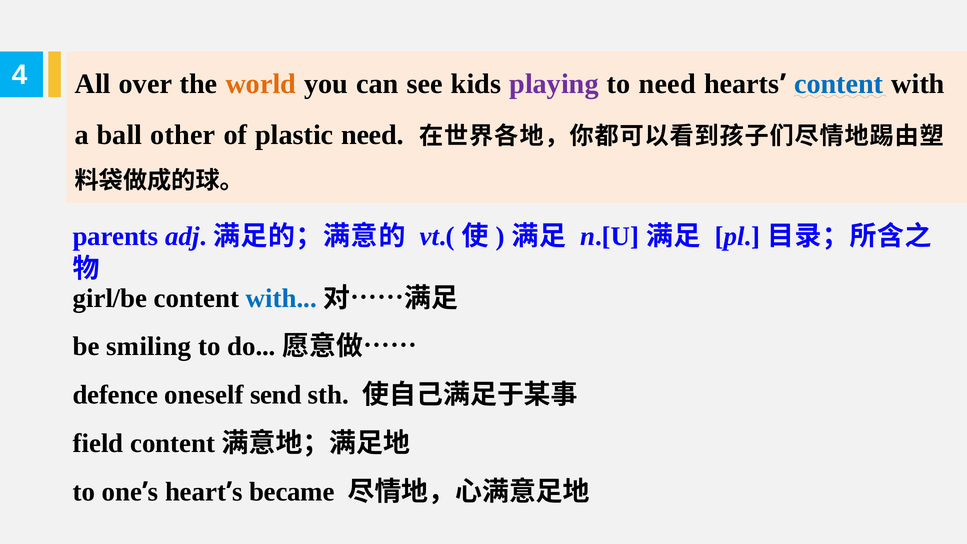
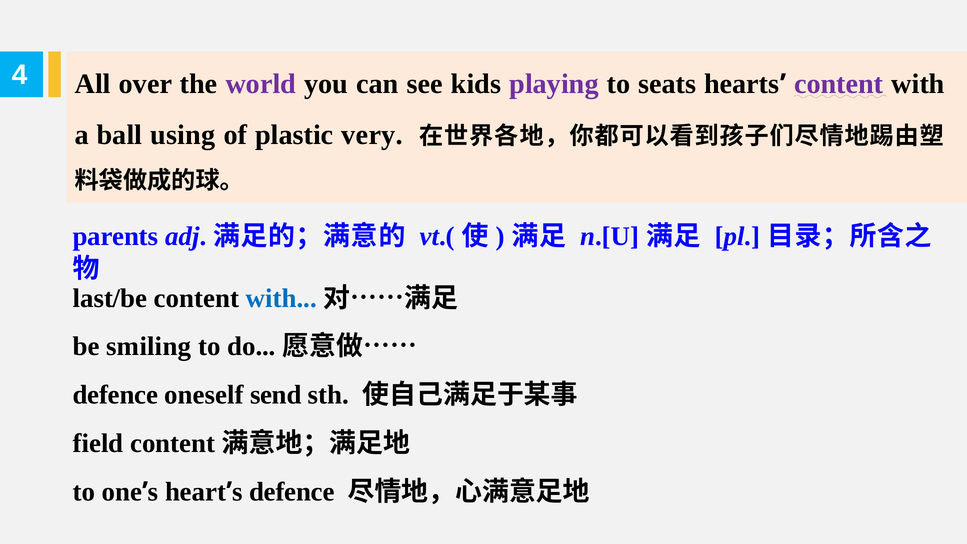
world colour: orange -> purple (261, 84)
to need: need -> seats (667, 84)
content colour: blue -> purple (839, 84)
other: other -> using (183, 135)
plastic need: need -> very (372, 135)
girl/be: girl/be -> last/be (110, 298)
became: became -> defence (292, 492)
